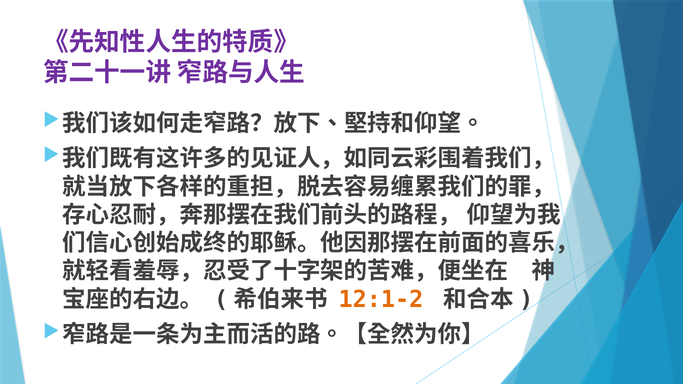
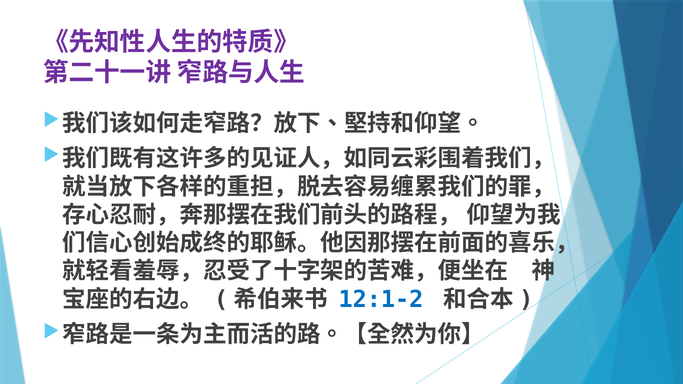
12:1-2 colour: orange -> blue (381, 300)
